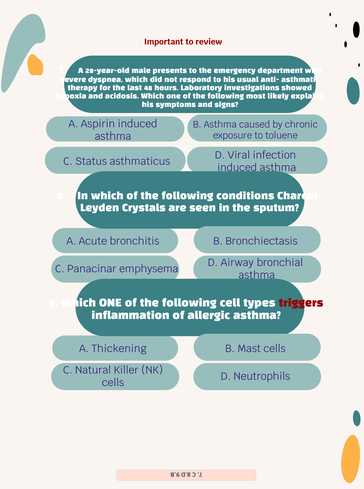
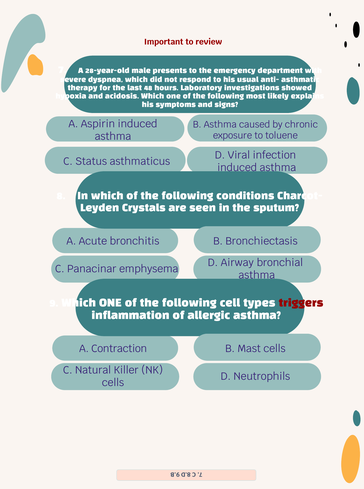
Thickening: Thickening -> Contraction (119, 349)
